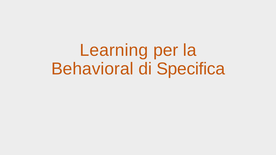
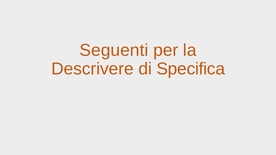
Learning: Learning -> Seguenti (114, 50)
Behavioral: Behavioral -> Descrivere (92, 69)
